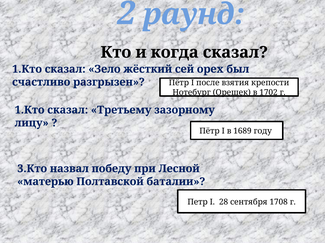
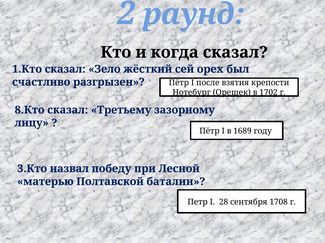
1.Кто: 1.Кто -> 8.Кто (30, 110)
